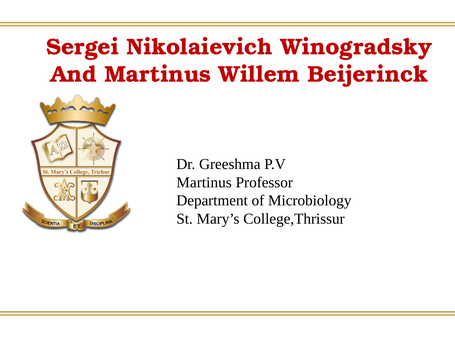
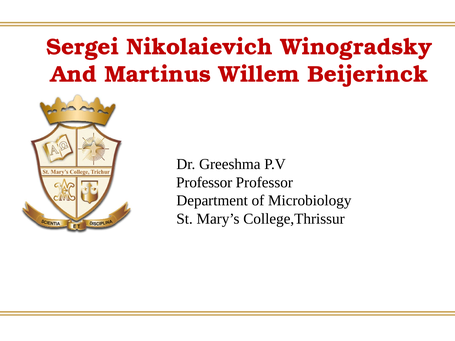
Martinus: Martinus -> Professor (204, 183)
